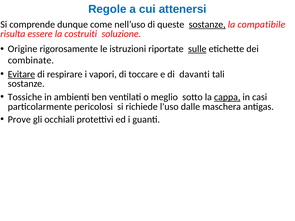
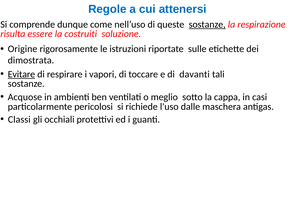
compatibile: compatibile -> respirazione (261, 25)
sulle underline: present -> none (197, 49)
combinate: combinate -> dimostrata (31, 60)
Tossiche: Tossiche -> Acquose (25, 97)
cappa underline: present -> none (227, 97)
Prove: Prove -> Classi (19, 120)
